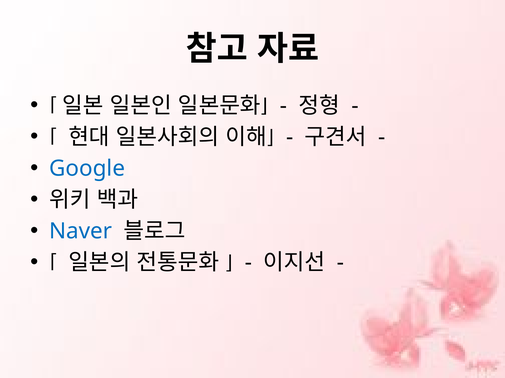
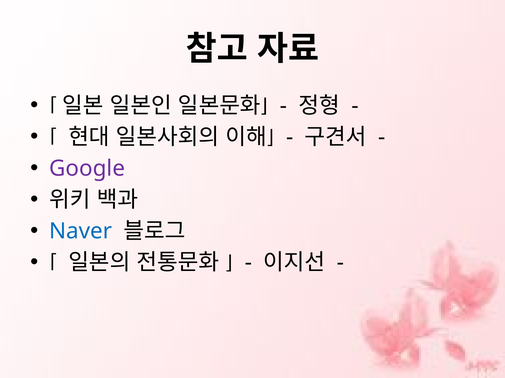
Google colour: blue -> purple (87, 169)
